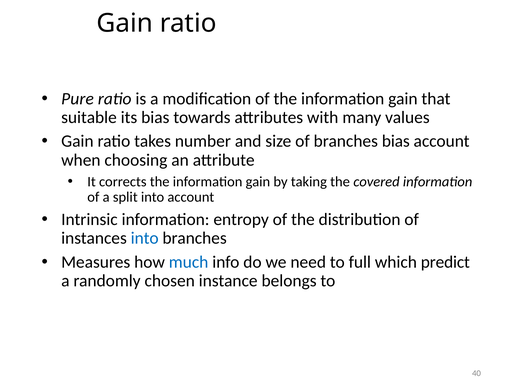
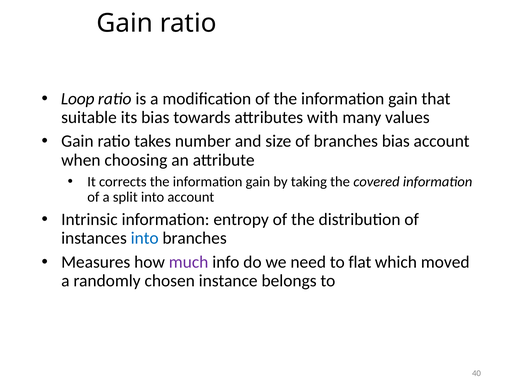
Pure: Pure -> Loop (78, 99)
much colour: blue -> purple (189, 262)
full: full -> flat (360, 262)
predict: predict -> moved (445, 262)
